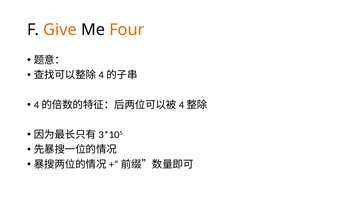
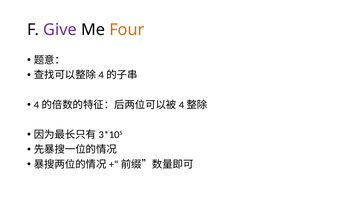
Give colour: orange -> purple (60, 30)
